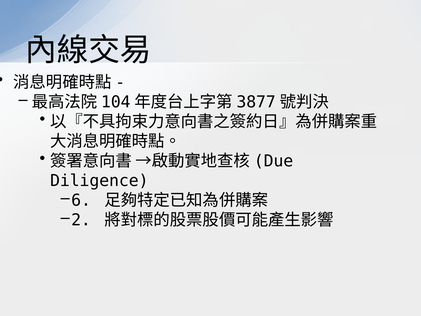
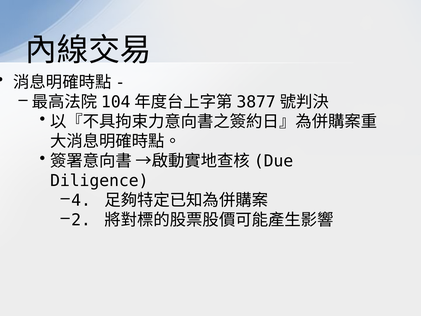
6: 6 -> 4 (81, 200)
